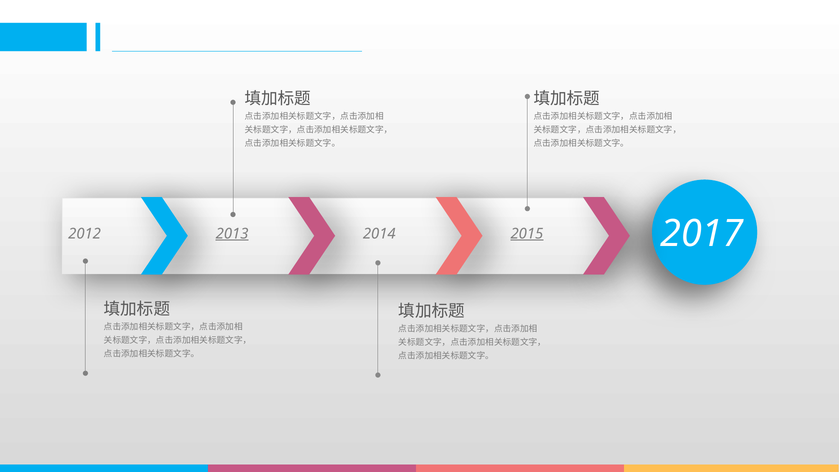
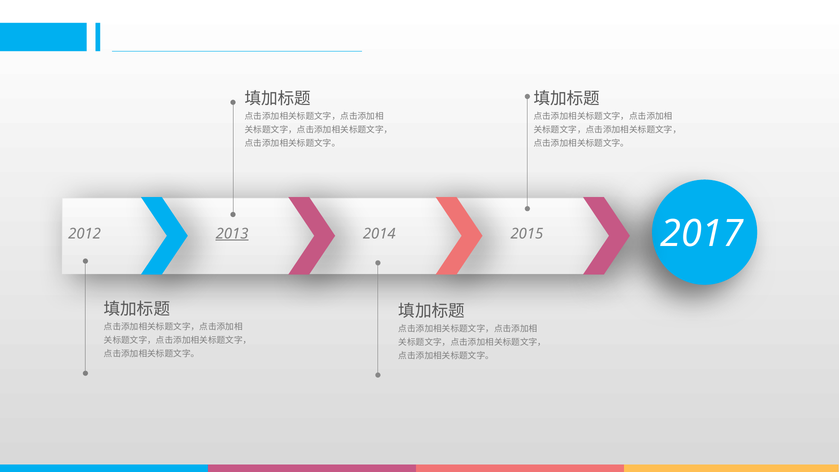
2015 underline: present -> none (527, 234)
